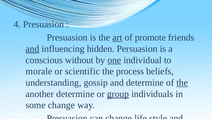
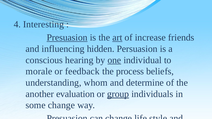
4 Presuasion: Presuasion -> Interesting (44, 24)
Presuasion underline: none -> present (67, 38)
promote: promote -> increase (150, 38)
and underline: present -> none (32, 49)
without: without -> hearing (79, 60)
scientific: scientific -> feedback (82, 72)
gossip: gossip -> whom (96, 83)
the underline: present -> none (182, 83)
another determine: determine -> evaluation (75, 94)
